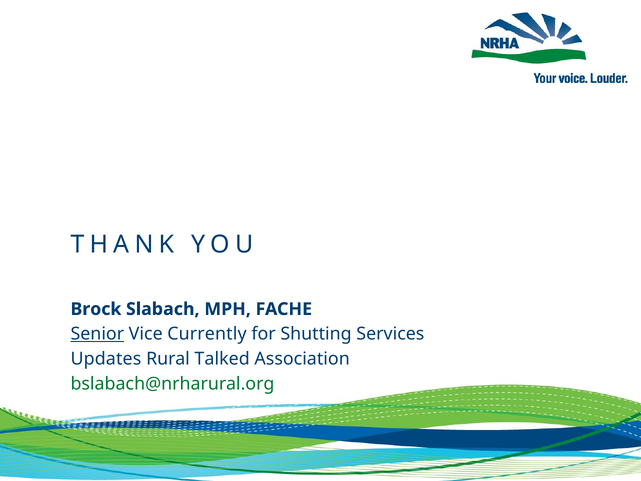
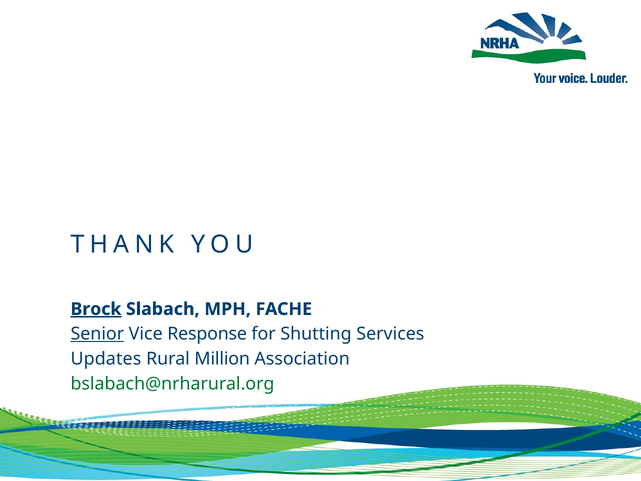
Brock underline: none -> present (96, 309)
Currently: Currently -> Response (207, 334)
Talked: Talked -> Million (222, 359)
